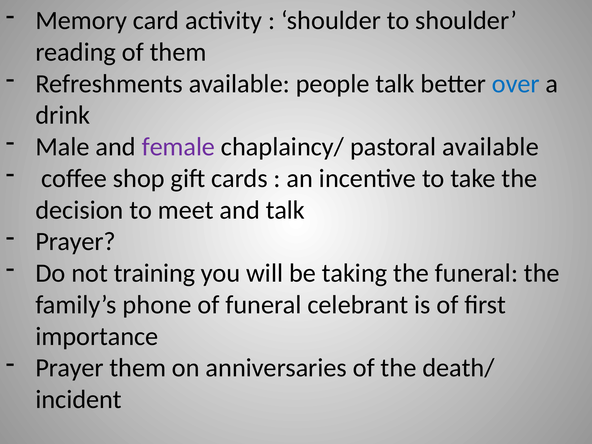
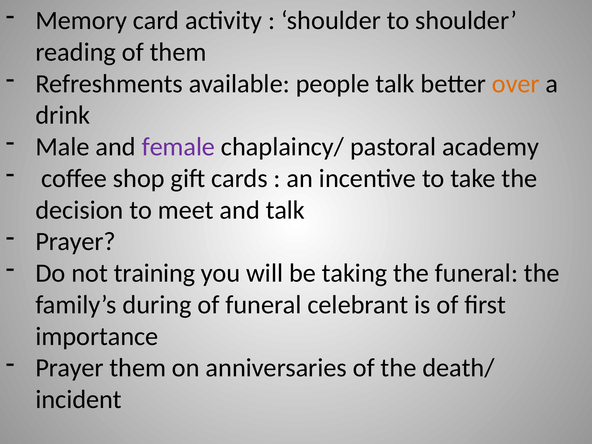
over colour: blue -> orange (516, 84)
pastoral available: available -> academy (491, 147)
phone: phone -> during (157, 305)
